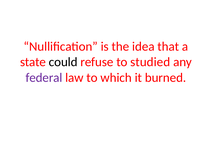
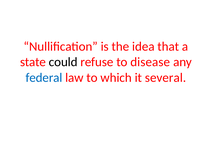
studied: studied -> disease (150, 62)
federal colour: purple -> blue (44, 78)
burned: burned -> several (166, 78)
